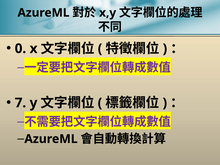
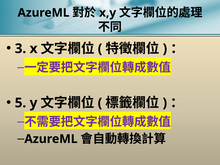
0: 0 -> 3 (20, 49)
7: 7 -> 5 (20, 103)
